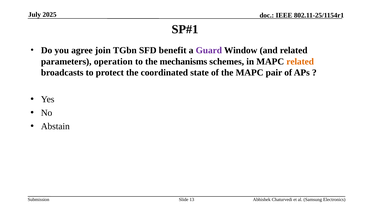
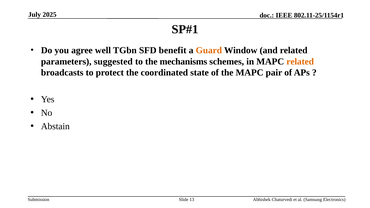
join: join -> well (103, 50)
Guard colour: purple -> orange (209, 50)
operation: operation -> suggested (113, 62)
